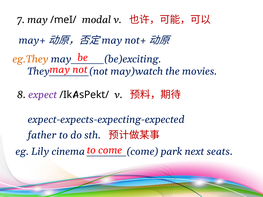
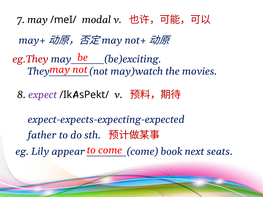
eg.They colour: orange -> red (30, 59)
cinema: cinema -> appear (68, 152)
park: park -> book (172, 152)
